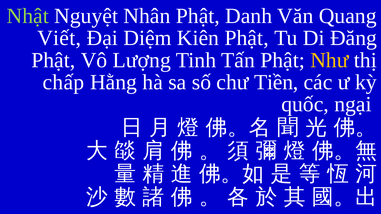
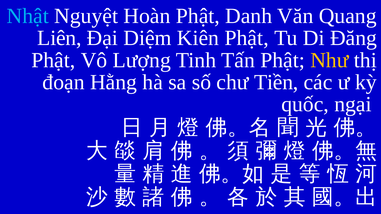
Nhật colour: light green -> light blue (28, 16)
Nhân: Nhân -> Hoàn (147, 16)
Viết: Viết -> Liên (59, 38)
chấp: chấp -> đoạn (64, 82)
